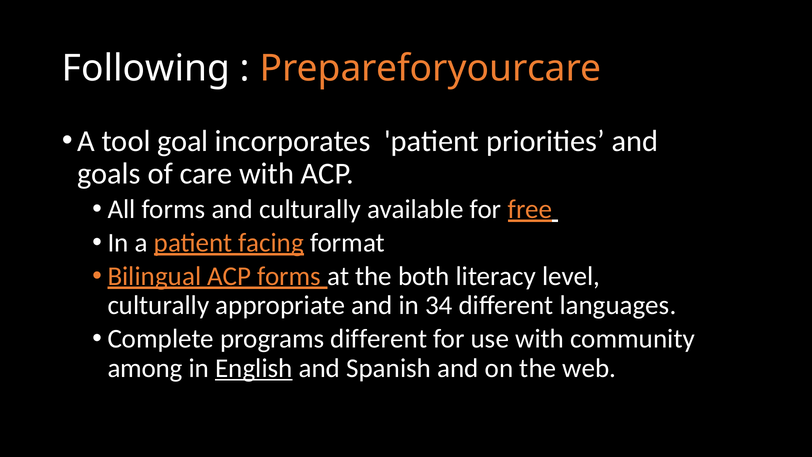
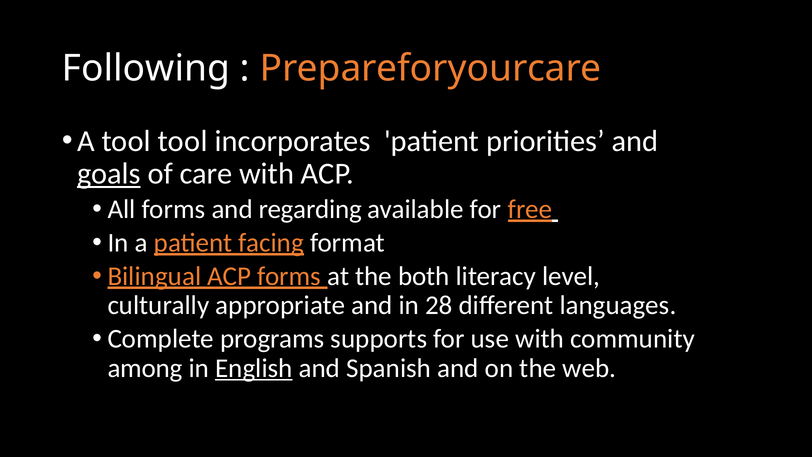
tool goal: goal -> tool (183, 141)
goals underline: none -> present (109, 174)
and culturally: culturally -> regarding (310, 209)
34: 34 -> 28 (439, 305)
programs different: different -> supports (379, 339)
